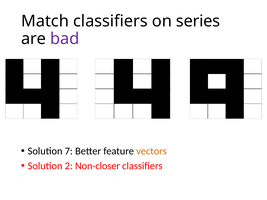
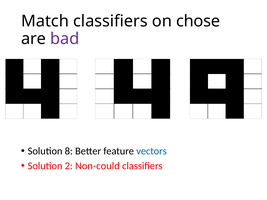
series: series -> chose (198, 21)
7: 7 -> 8 (69, 151)
vectors colour: orange -> blue (152, 151)
Non-closer: Non-closer -> Non-could (97, 166)
